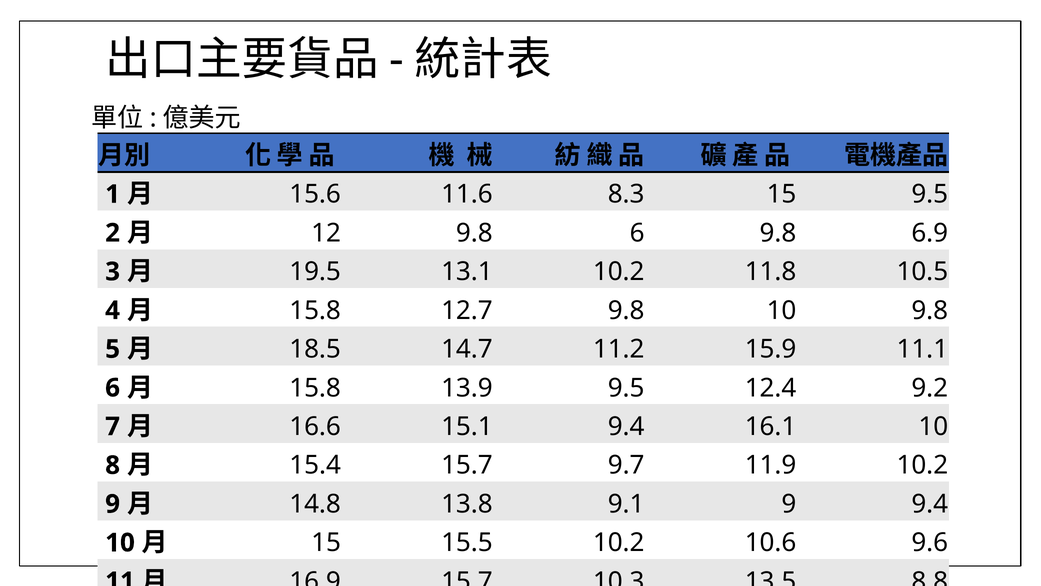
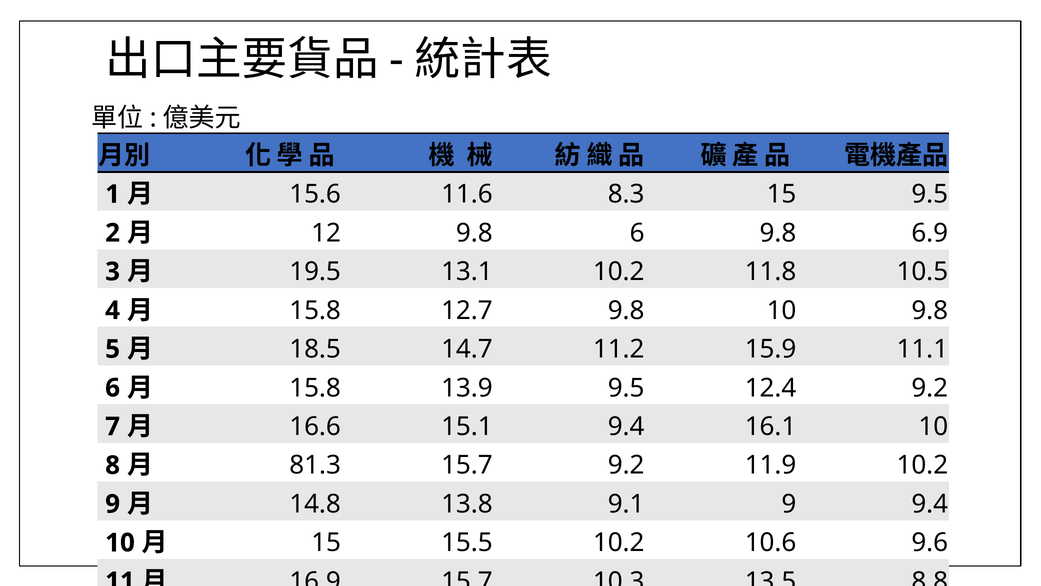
15.4: 15.4 -> 81.3 (315, 465)
9.7: 9.7 -> 9.2 (626, 465)
